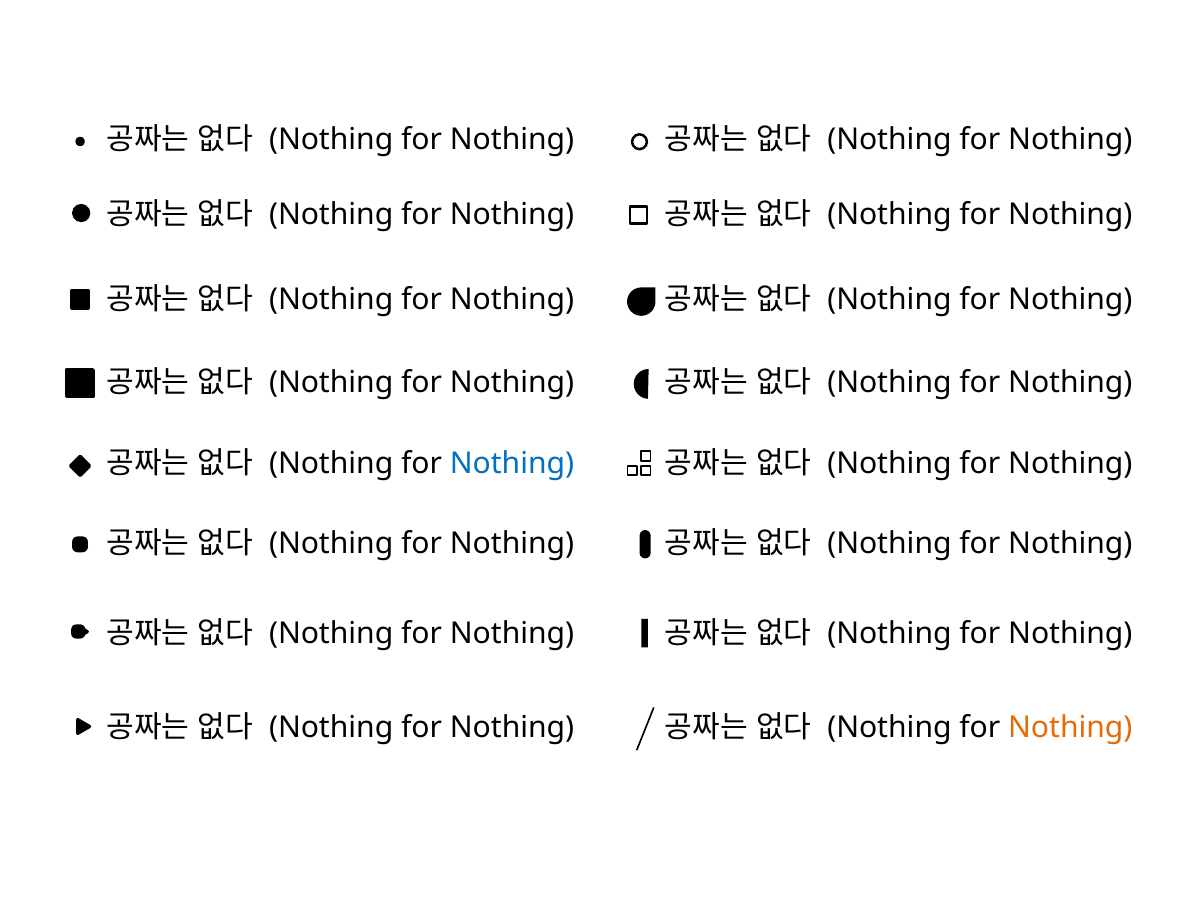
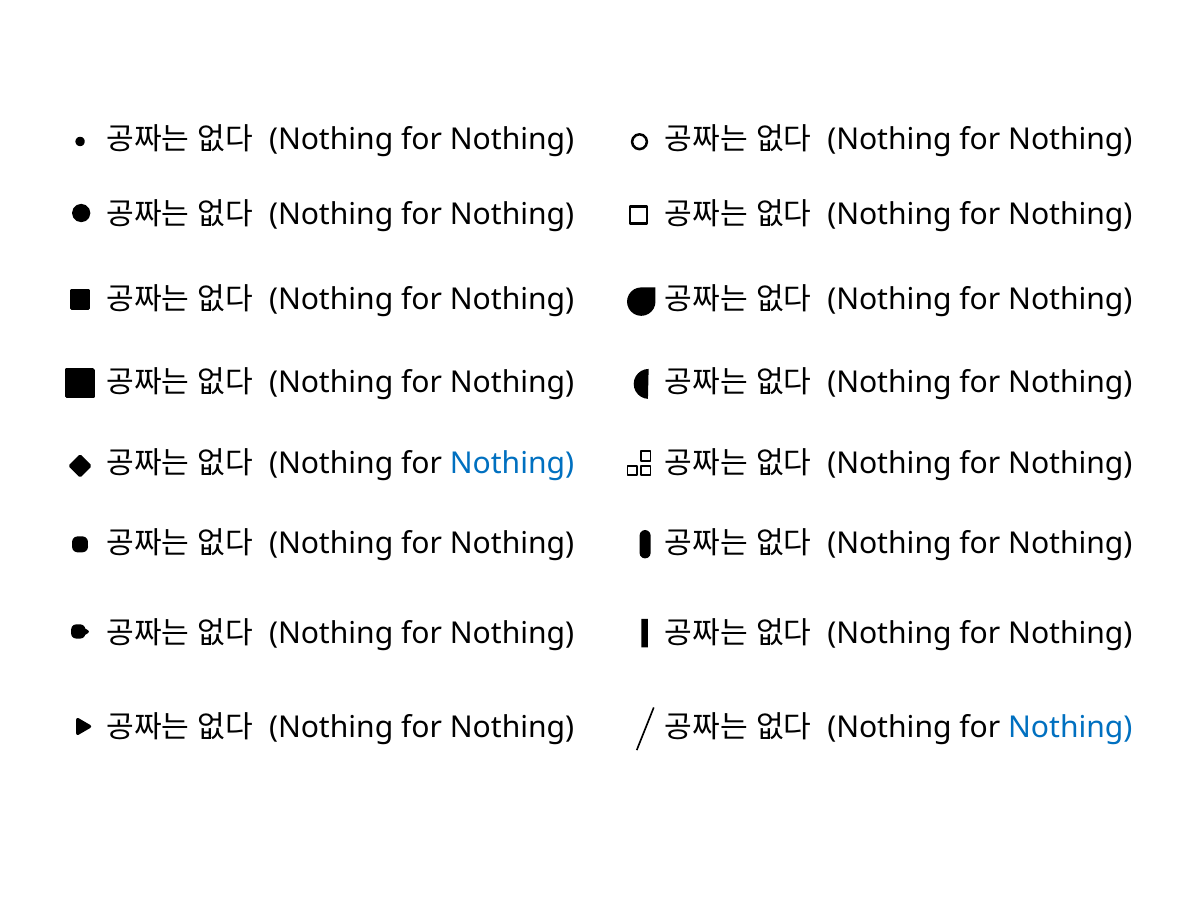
Nothing colour: orange -> blue (1070, 728)
